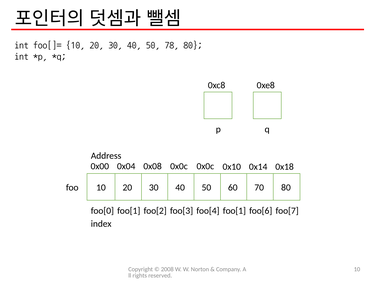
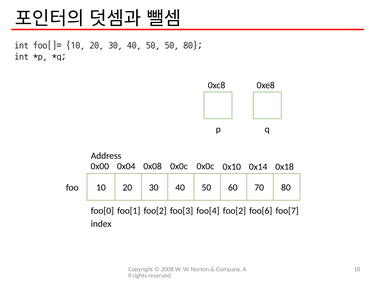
50 78: 78 -> 50 (172, 45)
foo[4 foo[1: foo[1 -> foo[2 (234, 211)
